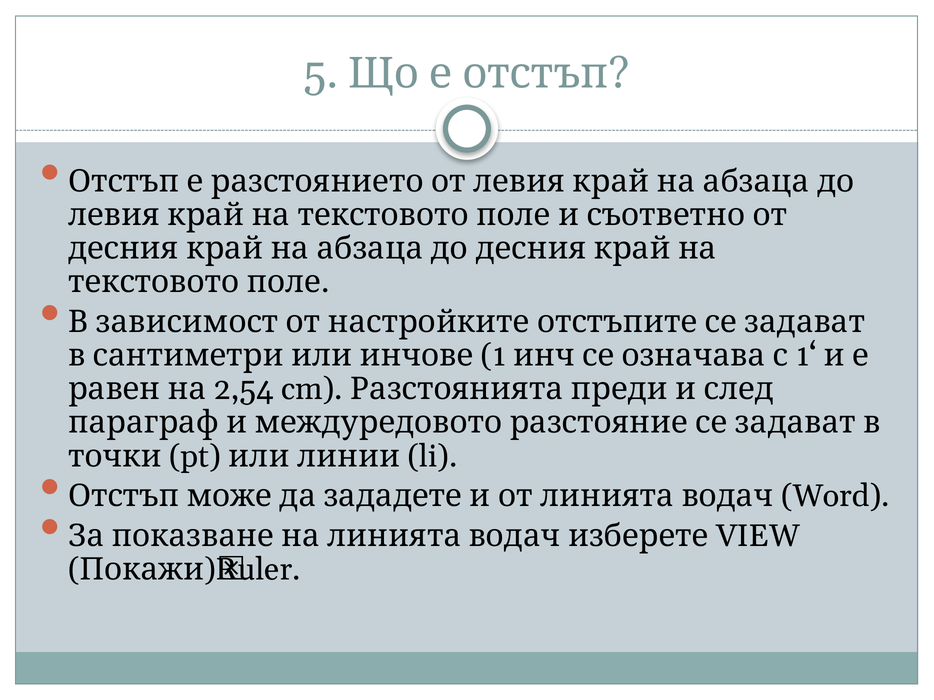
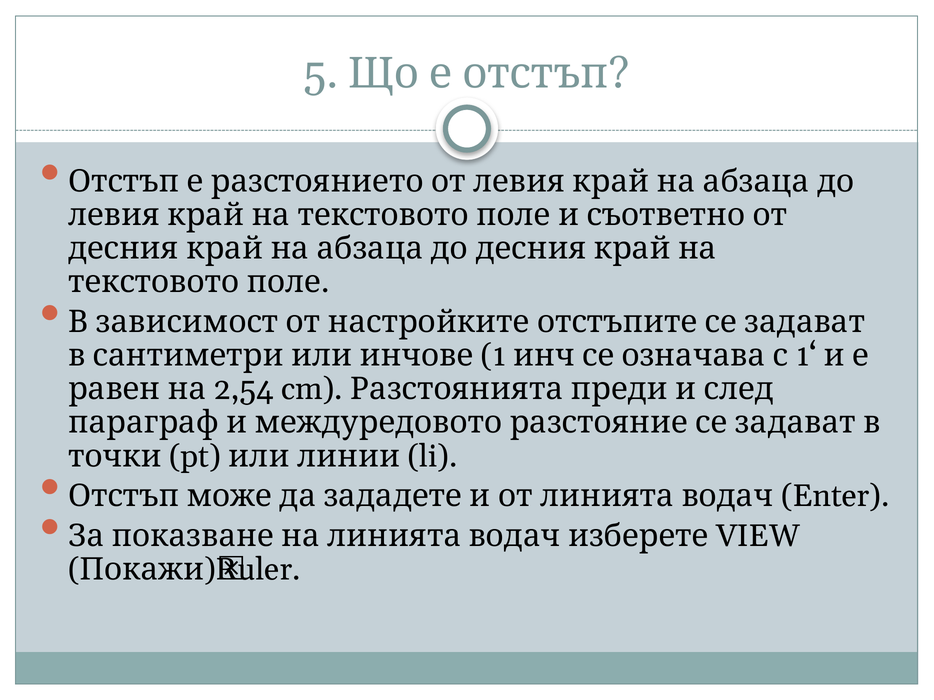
Word: Word -> Enter (835, 497)
